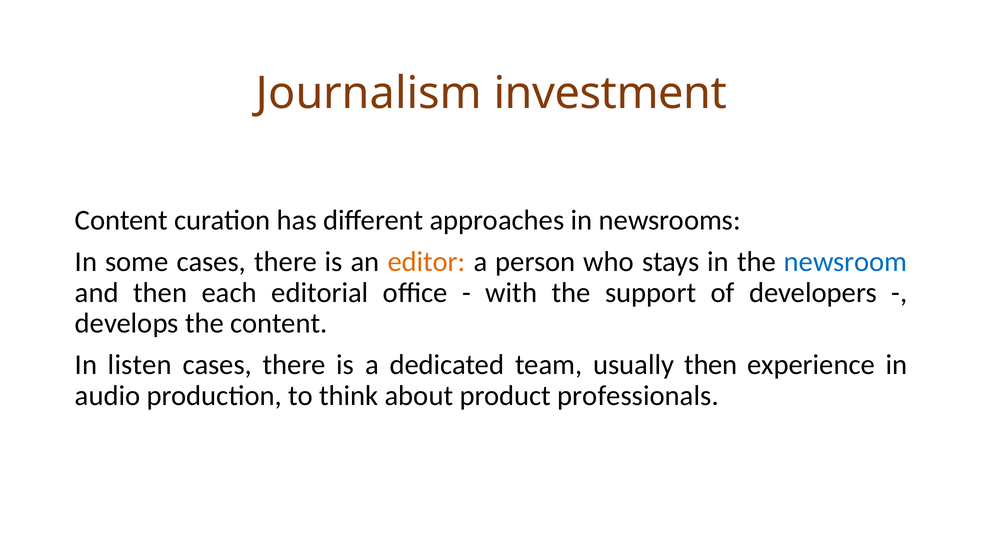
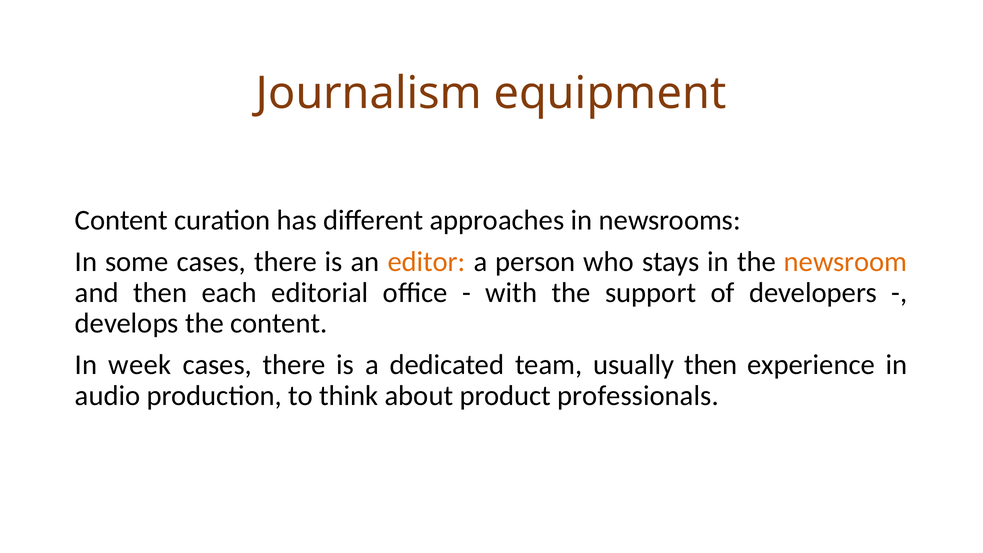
investment: investment -> equipment (610, 93)
newsroom colour: blue -> orange (846, 262)
listen: listen -> week (140, 365)
